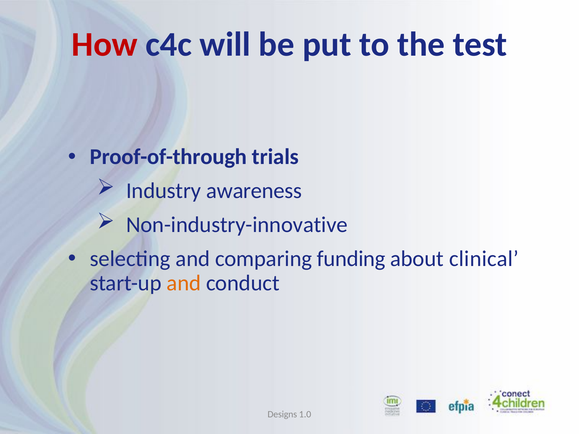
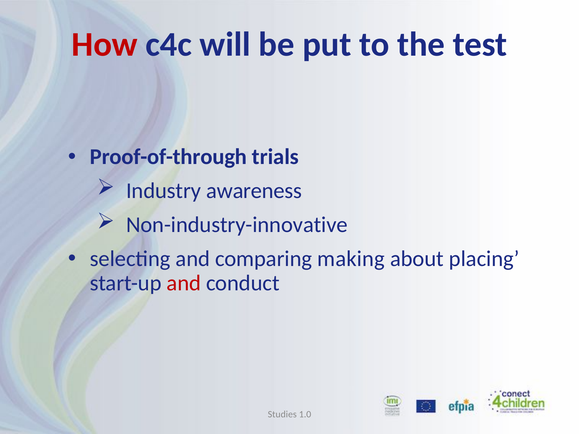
funding: funding -> making (351, 259)
clinical: clinical -> placing (484, 259)
and colour: orange -> red (184, 283)
Designs: Designs -> Studies (282, 415)
